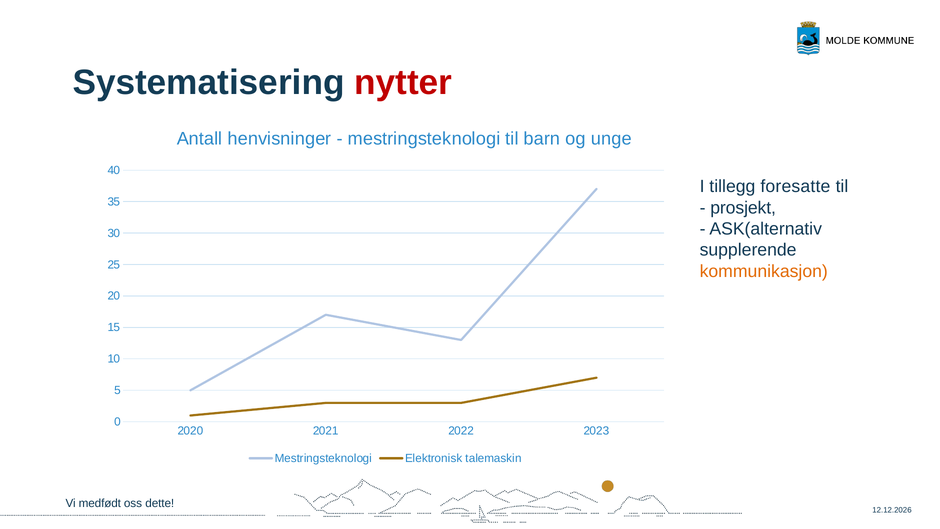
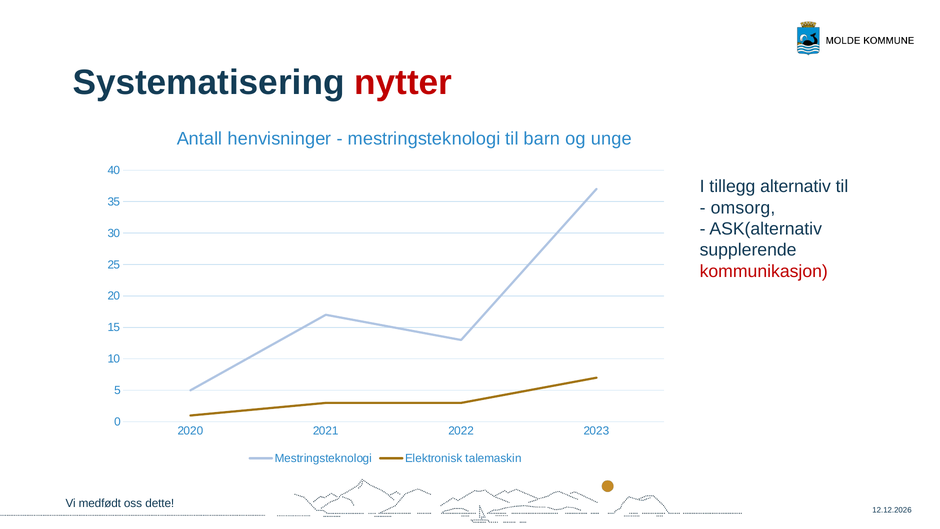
foresatte: foresatte -> alternativ (796, 187)
prosjekt: prosjekt -> omsorg (743, 208)
kommunikasjon colour: orange -> red (764, 271)
